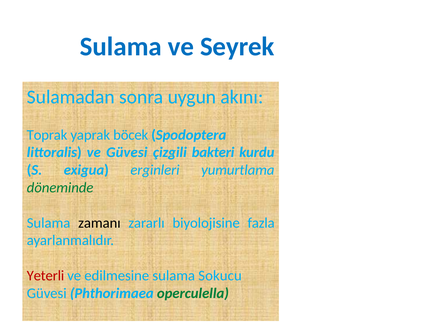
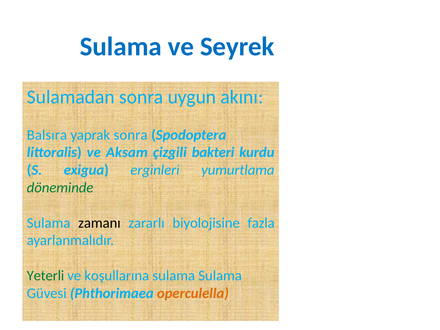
Toprak: Toprak -> Balsıra (47, 135)
yaprak böcek: böcek -> sonra (131, 135)
ve Güvesi: Güvesi -> Aksam (127, 152)
Yeterli colour: red -> green (45, 276)
edilmesine: edilmesine -> koşullarına (117, 276)
sulama Sokucu: Sokucu -> Sulama (220, 276)
operculella colour: green -> orange (193, 293)
